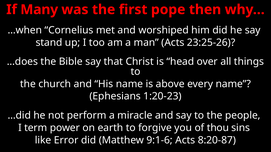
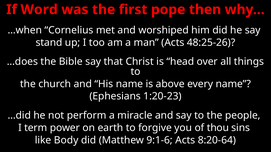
Many: Many -> Word (39, 10)
23:25-26: 23:25-26 -> 48:25-26 (211, 43)
Error: Error -> Body (66, 141)
8:20-87: 8:20-87 -> 8:20-64 (217, 141)
